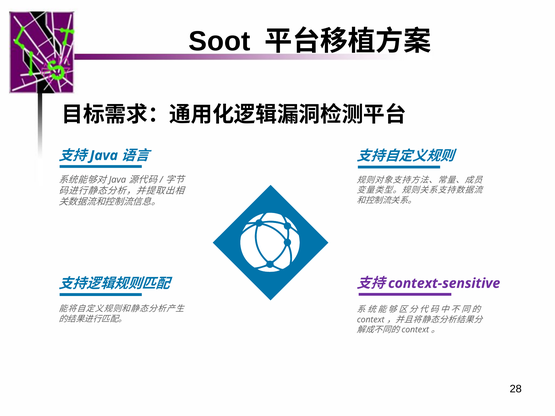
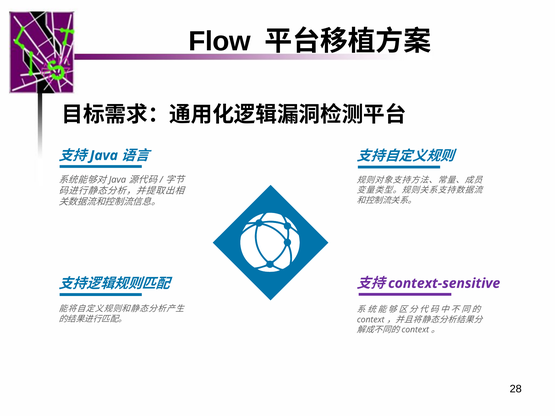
Soot: Soot -> Flow (220, 41)
